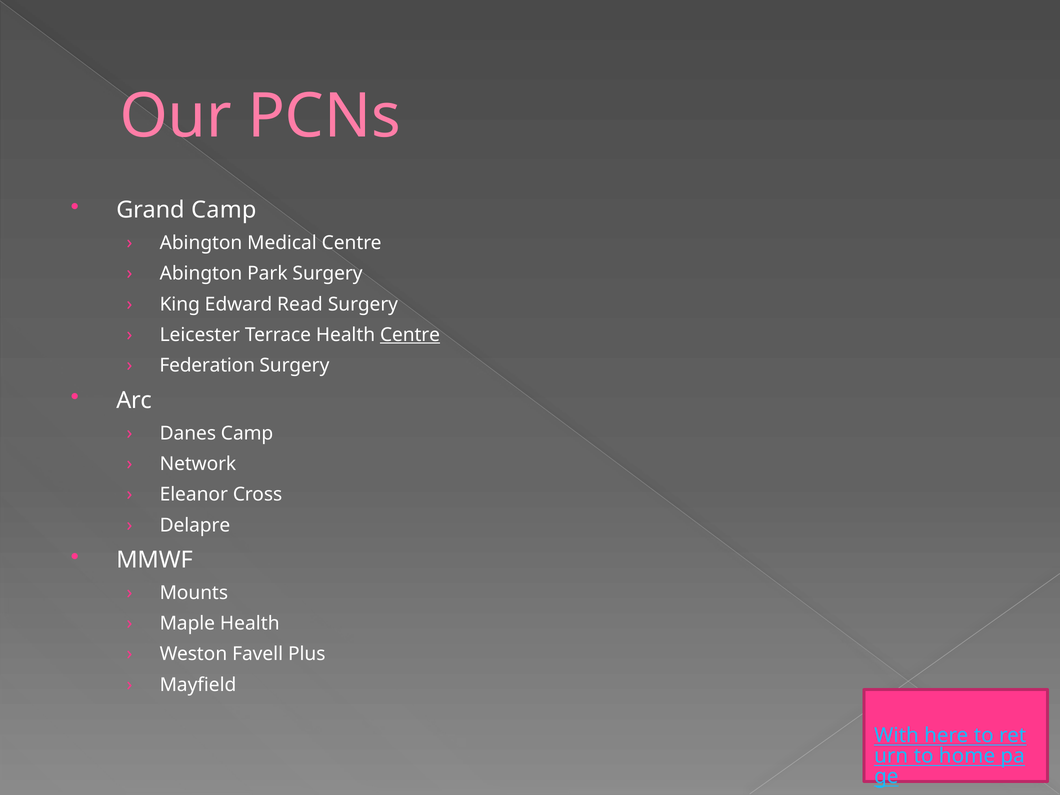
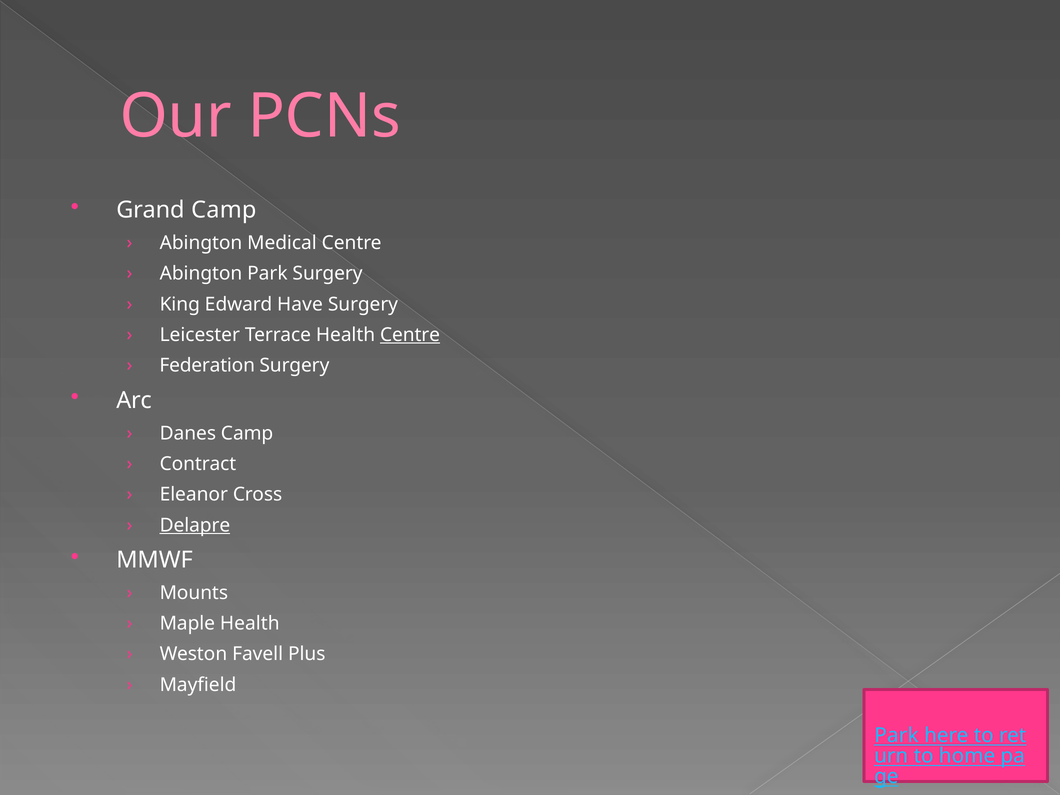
Read: Read -> Have (300, 304)
Network: Network -> Contract (198, 464)
Delapre underline: none -> present (195, 525)
With: With -> Park (896, 735)
